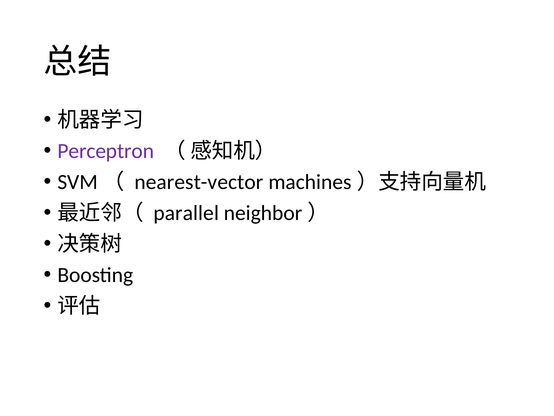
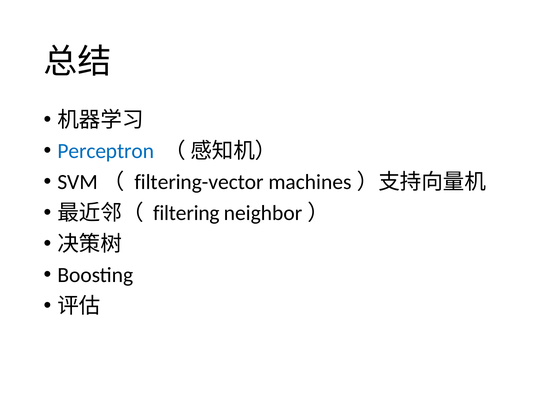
Perceptron colour: purple -> blue (106, 151)
nearest-vector: nearest-vector -> filtering-vector (199, 182)
parallel: parallel -> filtering (186, 213)
